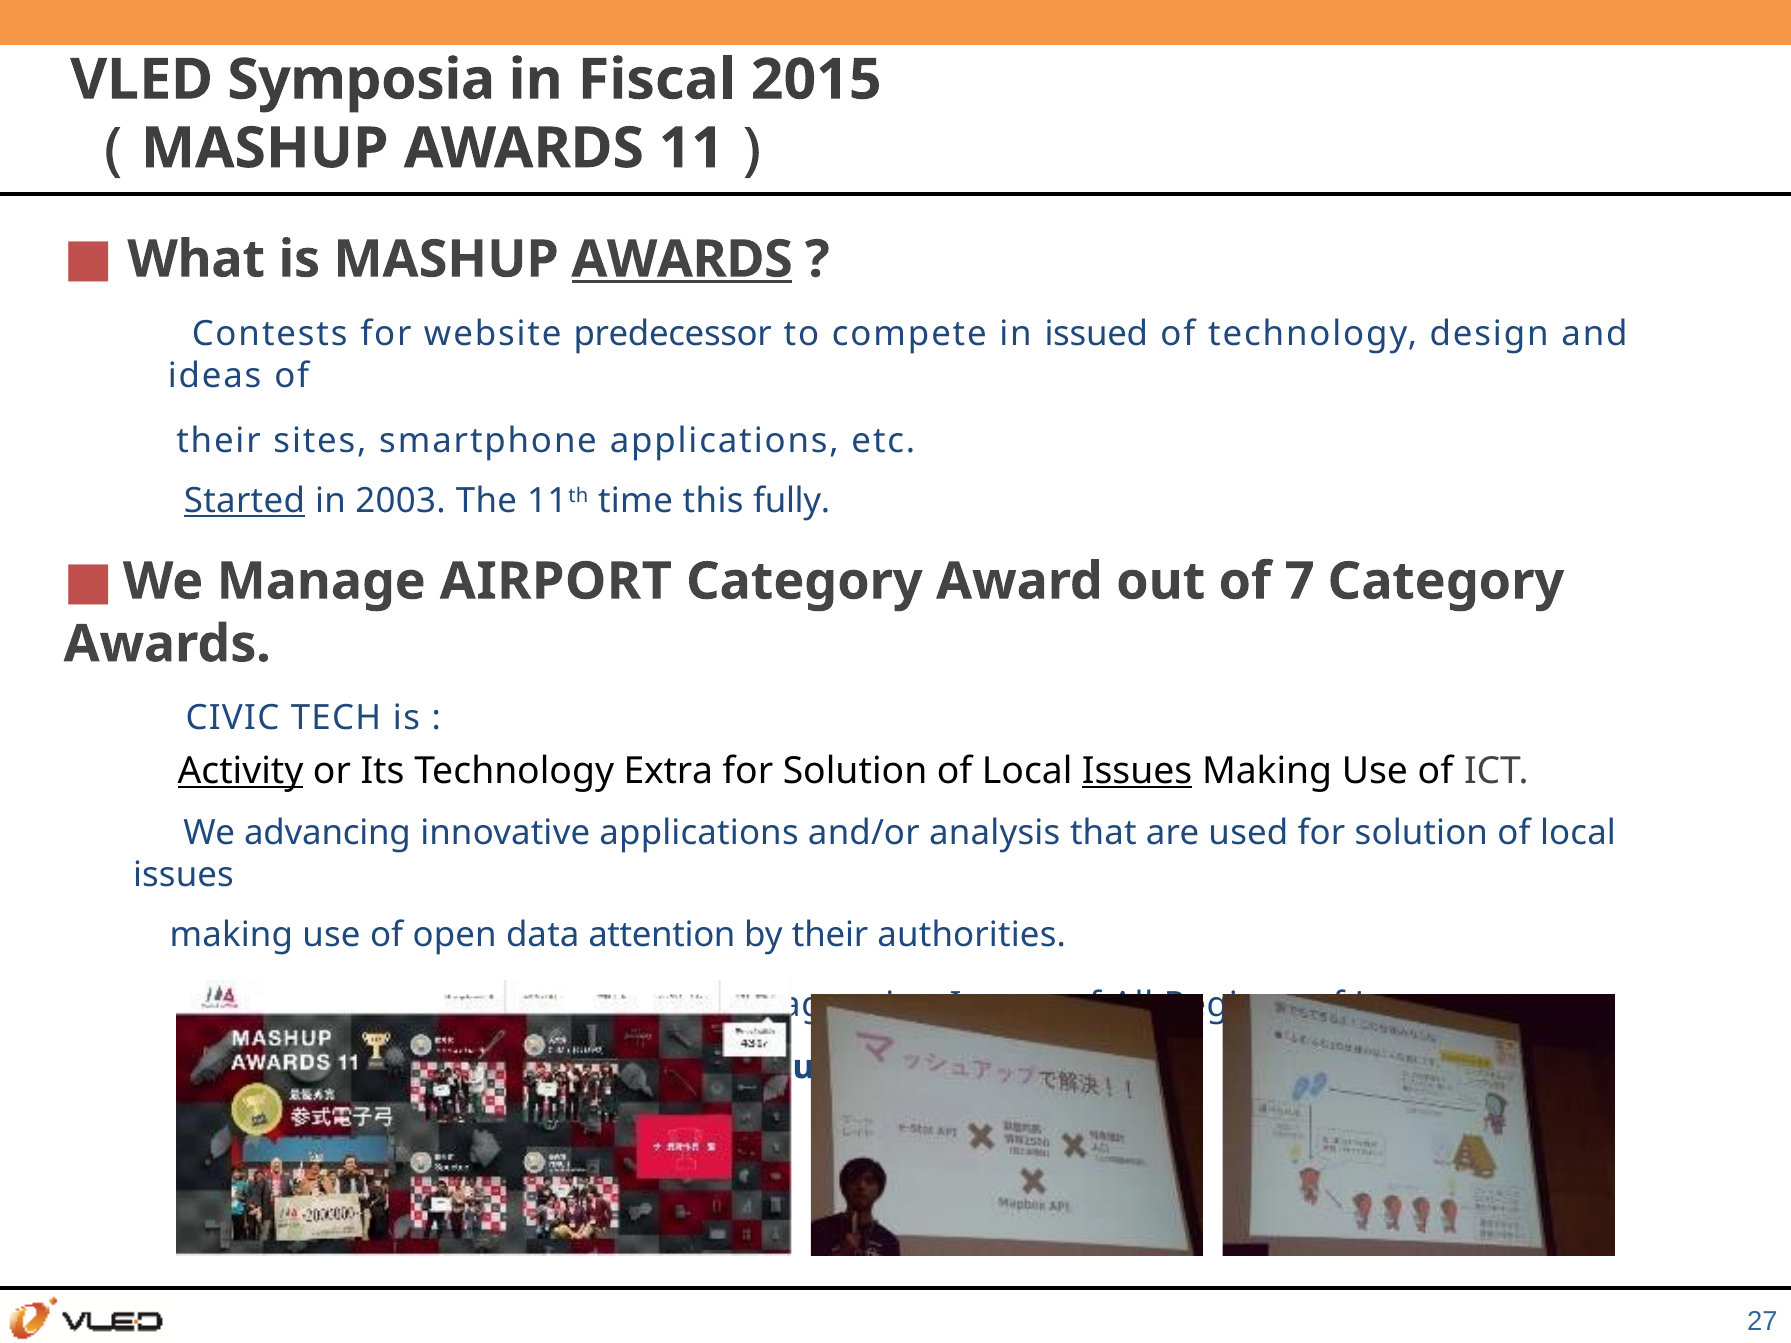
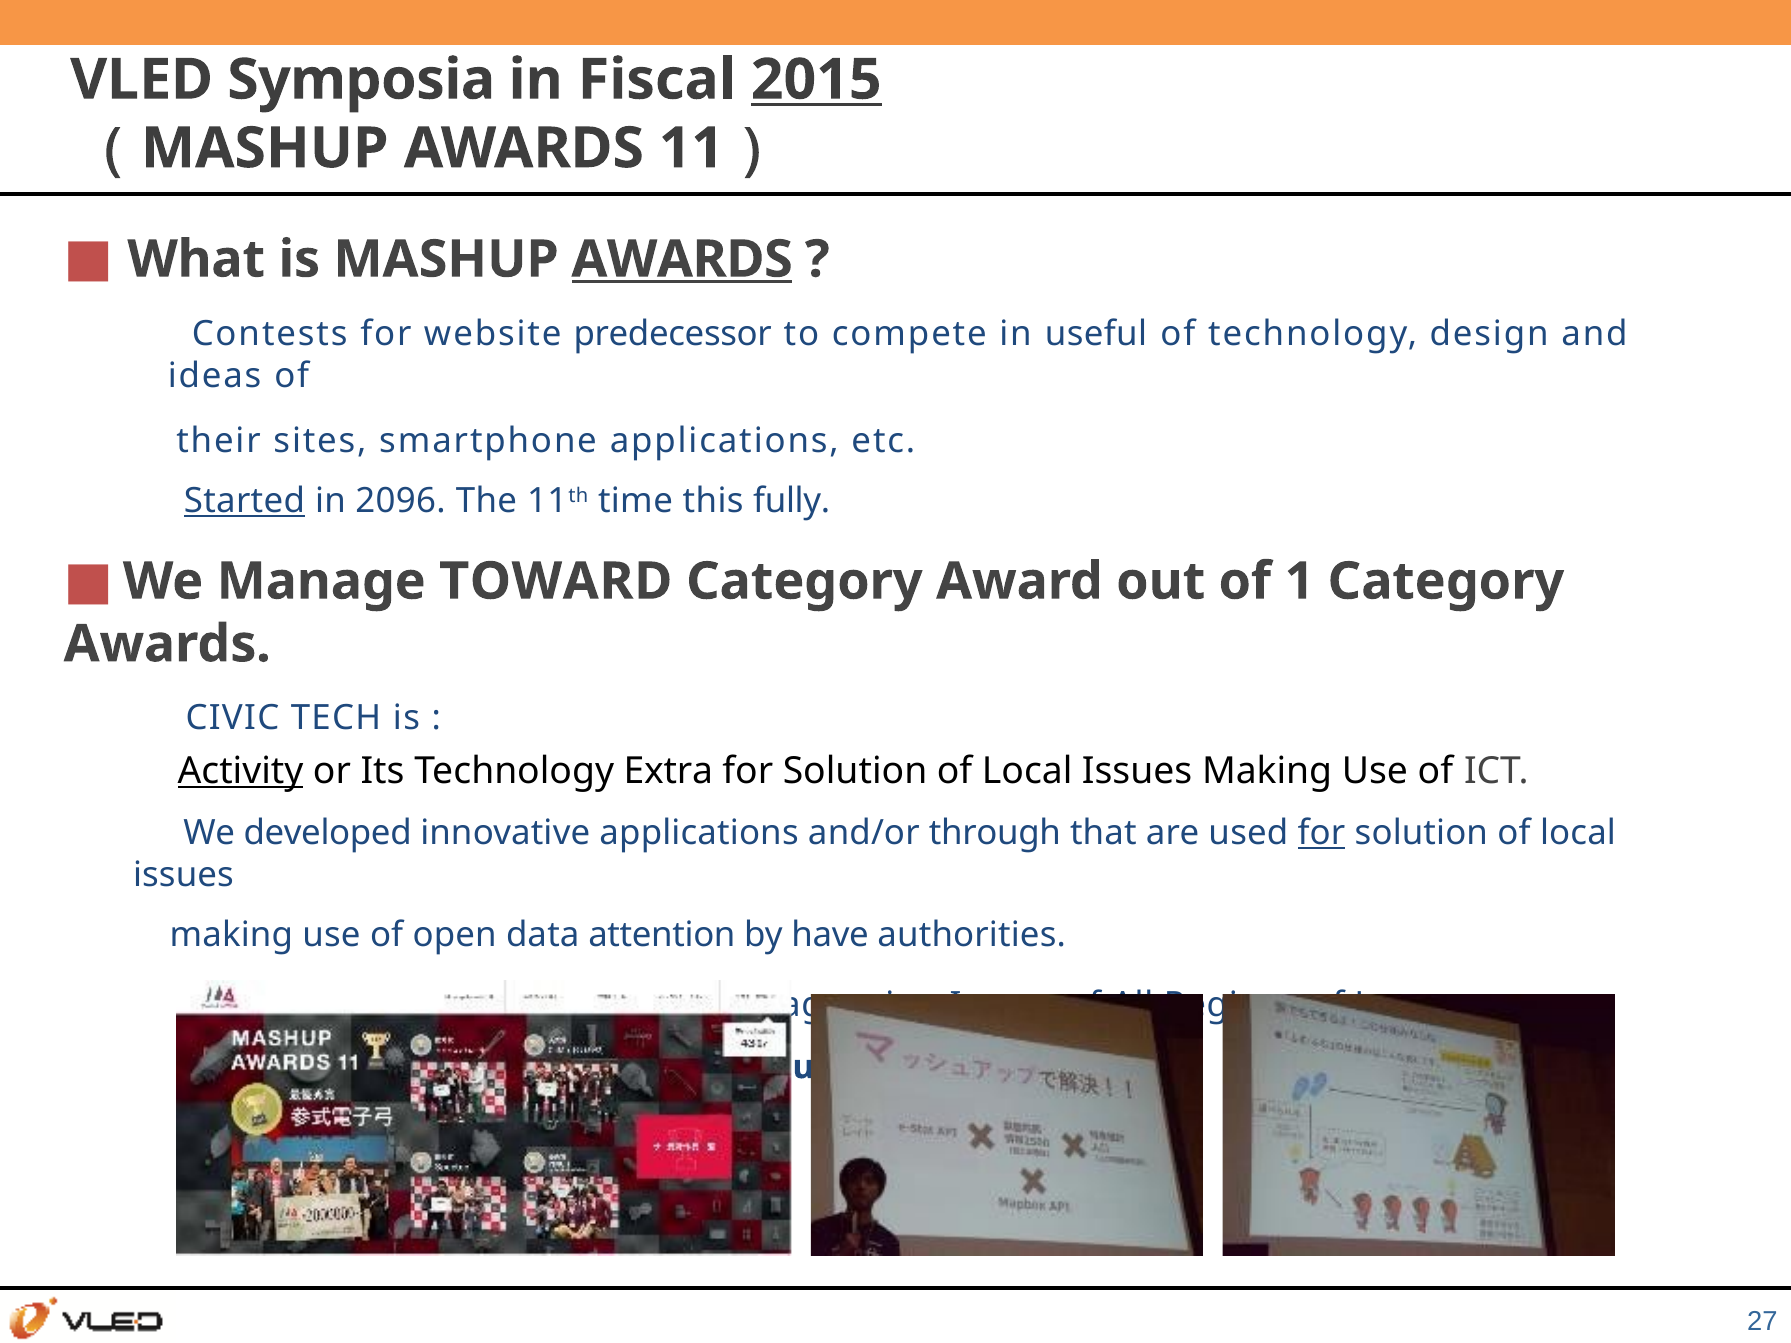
2015 underline: none -> present (816, 80)
issued: issued -> useful (1096, 334)
2003: 2003 -> 2096 (401, 501)
AIRPORT: AIRPORT -> TOWARD (556, 582)
7: 7 -> 1 (1300, 582)
Issues underline: present -> none (1137, 771)
advancing: advancing -> developed (328, 833)
analysis: analysis -> through (995, 833)
for underline: none -> present (1321, 833)
by their: their -> have (830, 935)
